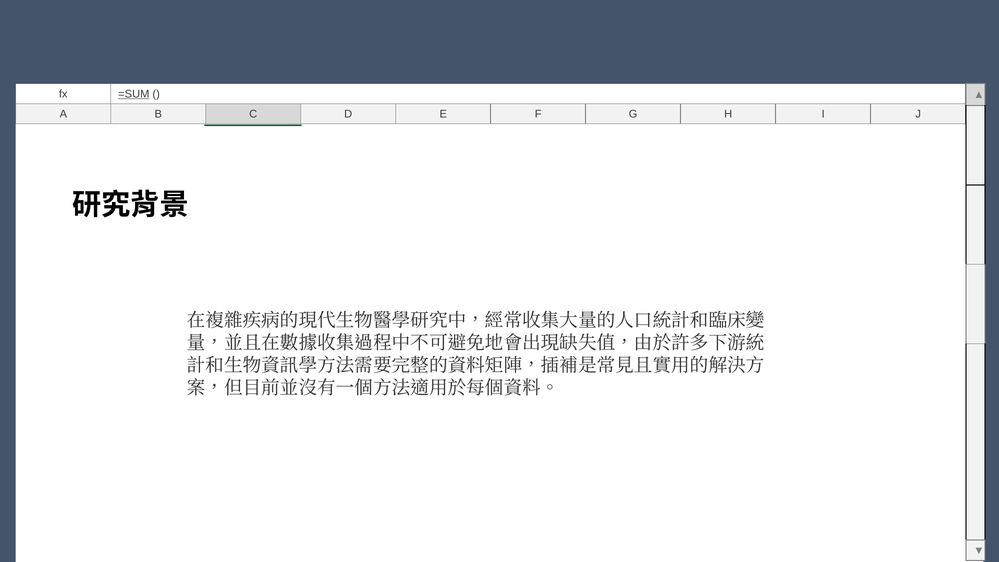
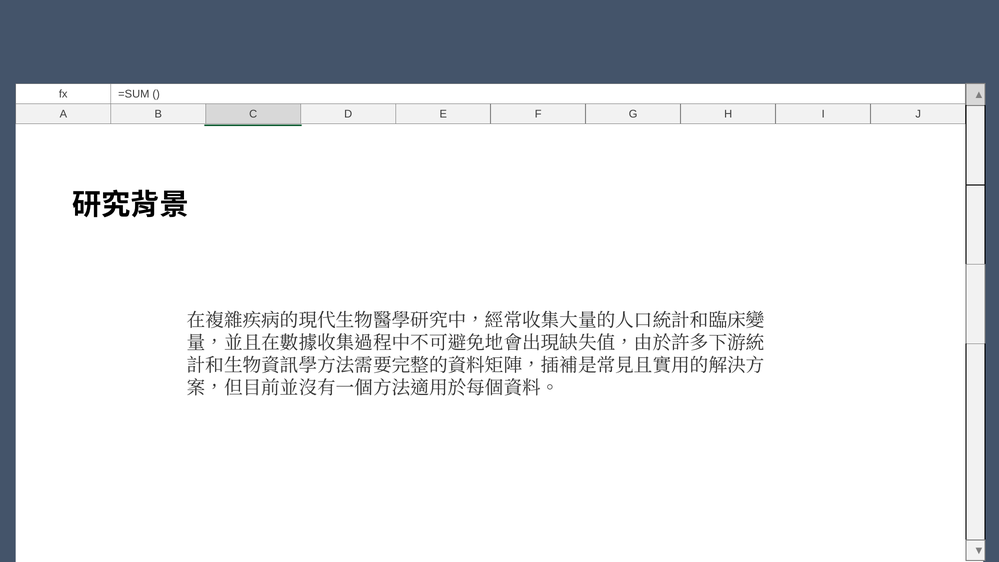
=SUM underline: present -> none (134, 94)
